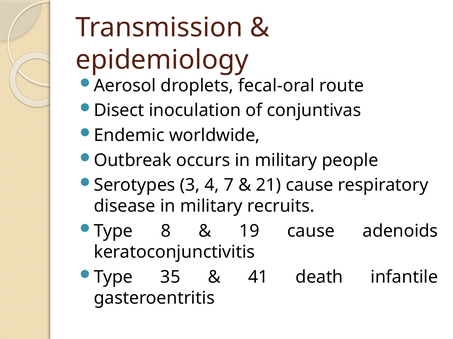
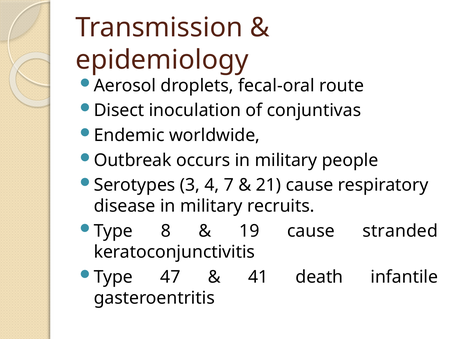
adenoids: adenoids -> stranded (400, 232)
35: 35 -> 47 (170, 278)
